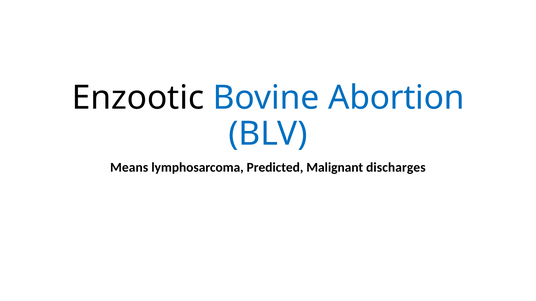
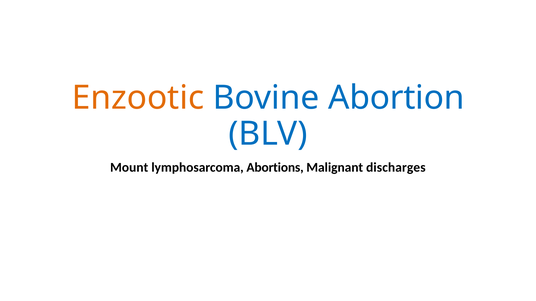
Enzootic colour: black -> orange (138, 98)
Means: Means -> Mount (129, 168)
Predicted: Predicted -> Abortions (275, 168)
